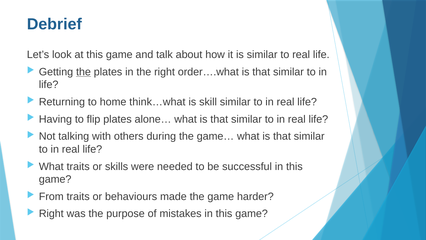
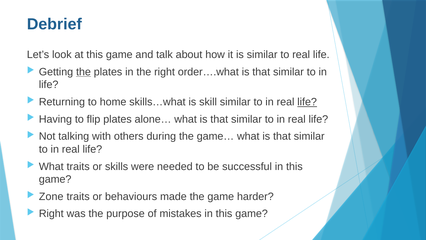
think…what: think…what -> skills…what (157, 102)
life underline: none -> present (307, 102)
From: From -> Zone (51, 196)
